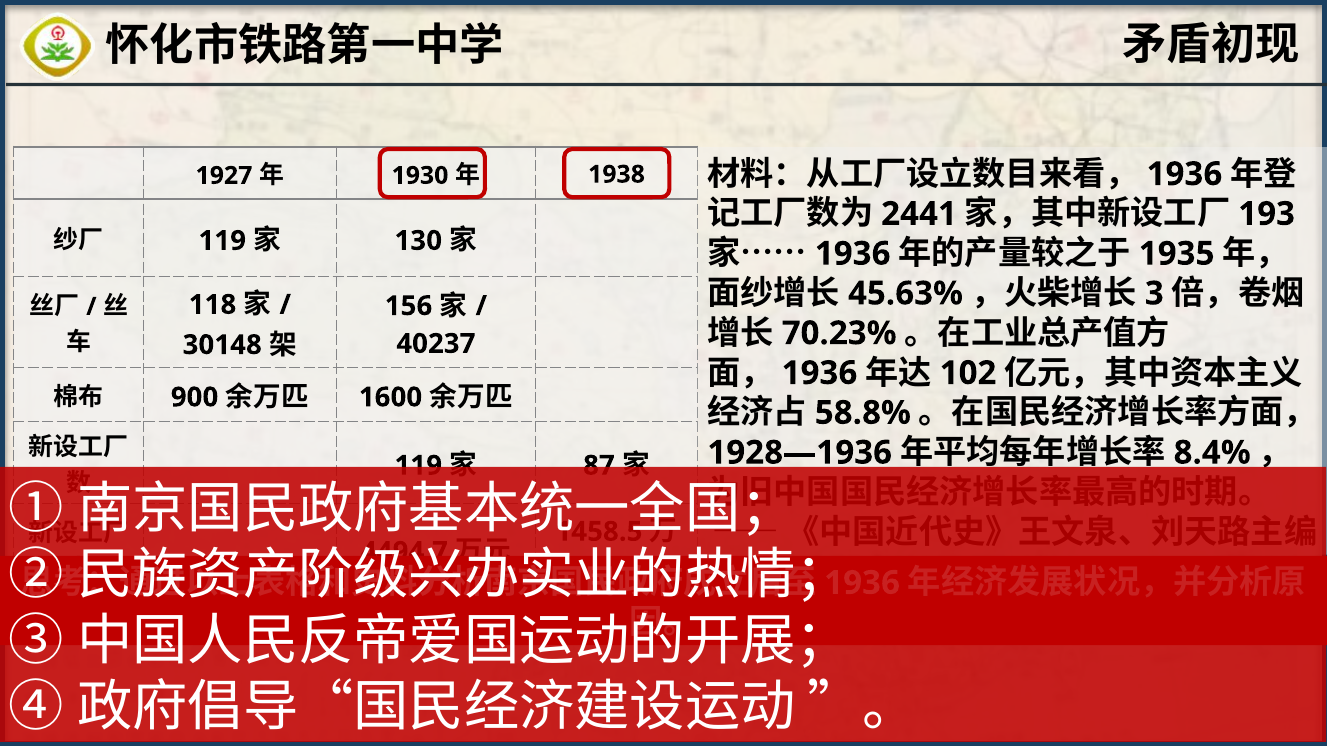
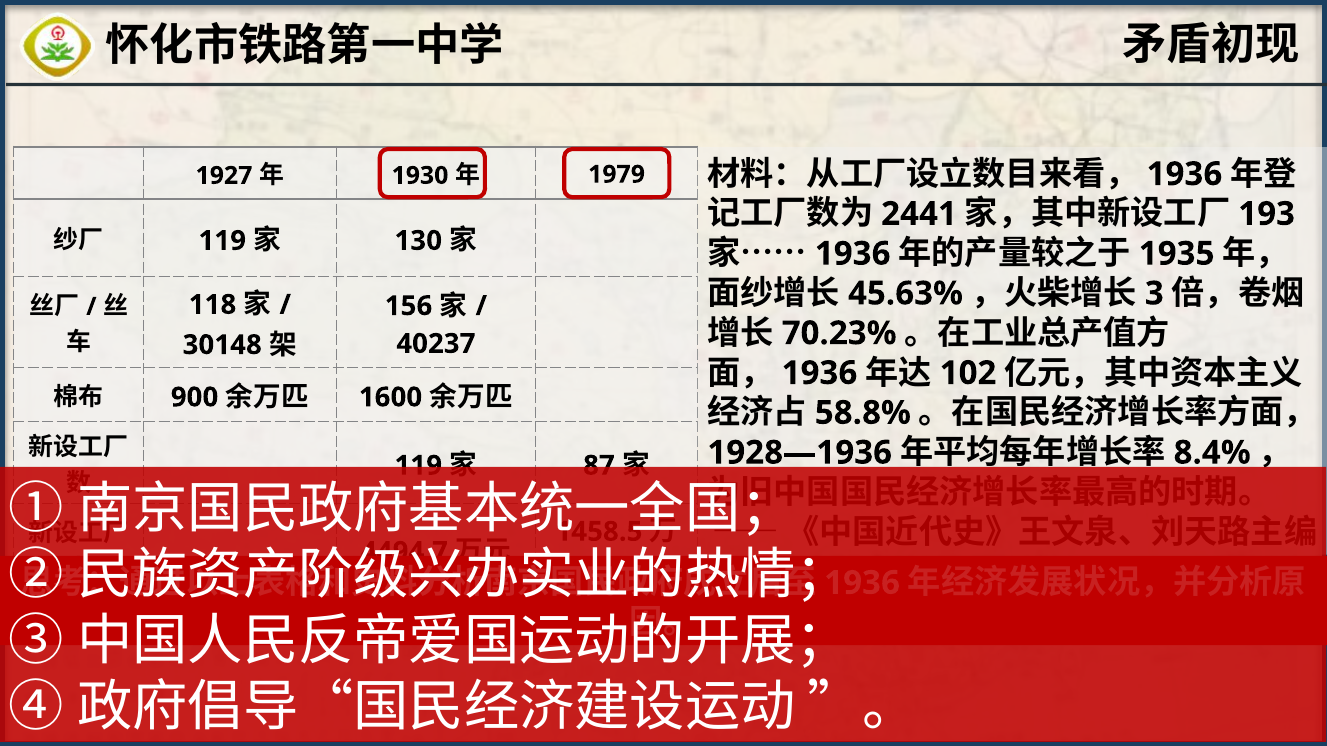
1938: 1938 -> 1979 (617, 174)
